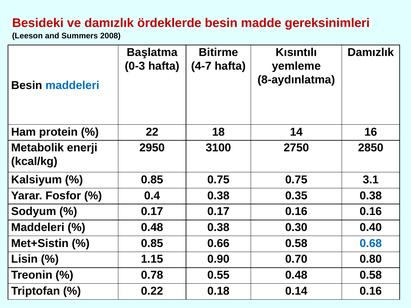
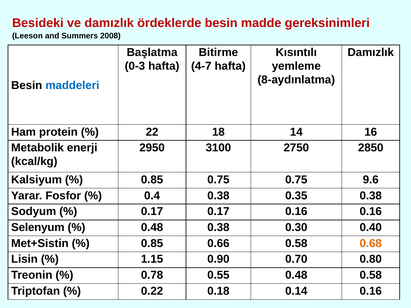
3.1: 3.1 -> 9.6 (371, 180)
Maddeleri: Maddeleri -> Selenyum (38, 228)
0.68 colour: blue -> orange (371, 244)
